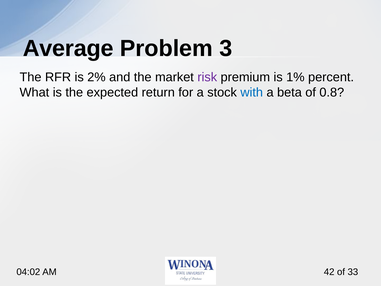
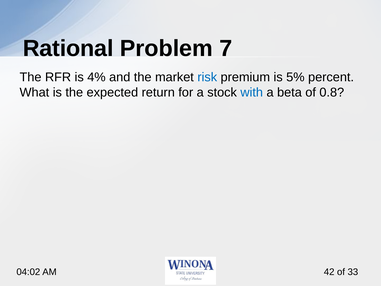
Average: Average -> Rational (68, 48)
3: 3 -> 7 (226, 48)
2%: 2% -> 4% (96, 77)
risk colour: purple -> blue (207, 77)
1%: 1% -> 5% (295, 77)
